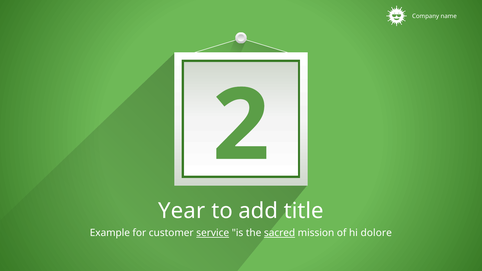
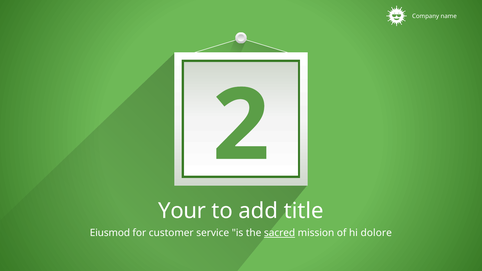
Year: Year -> Your (182, 211)
Example: Example -> Eiusmod (110, 233)
service underline: present -> none (213, 233)
